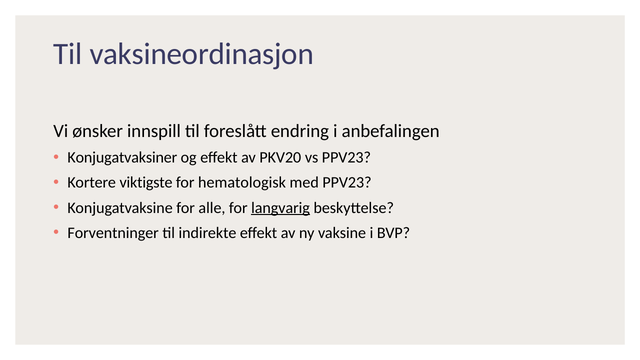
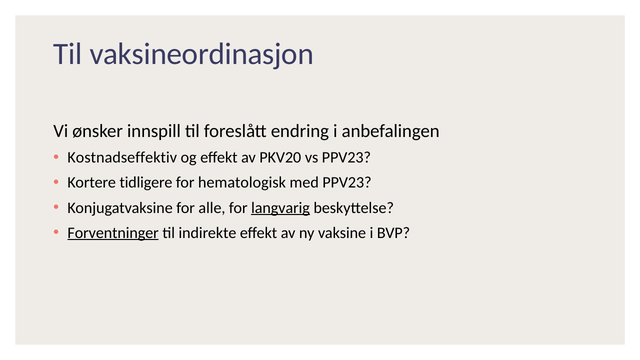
Konjugatvaksiner: Konjugatvaksiner -> Kostnadseffektiv (122, 158)
viktigste: viktigste -> tidligere (146, 183)
Forventninger underline: none -> present (113, 233)
